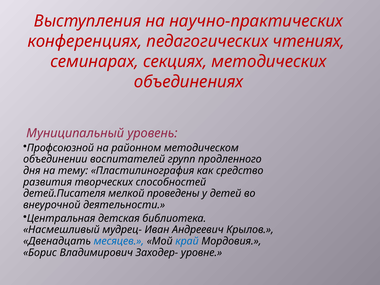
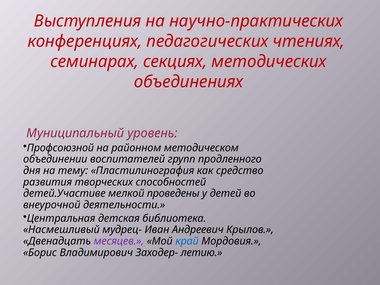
детей.Писателя: детей.Писателя -> детей.Участиве (64, 193)
месяцев colour: blue -> purple (119, 241)
уровне: уровне -> летию (202, 253)
